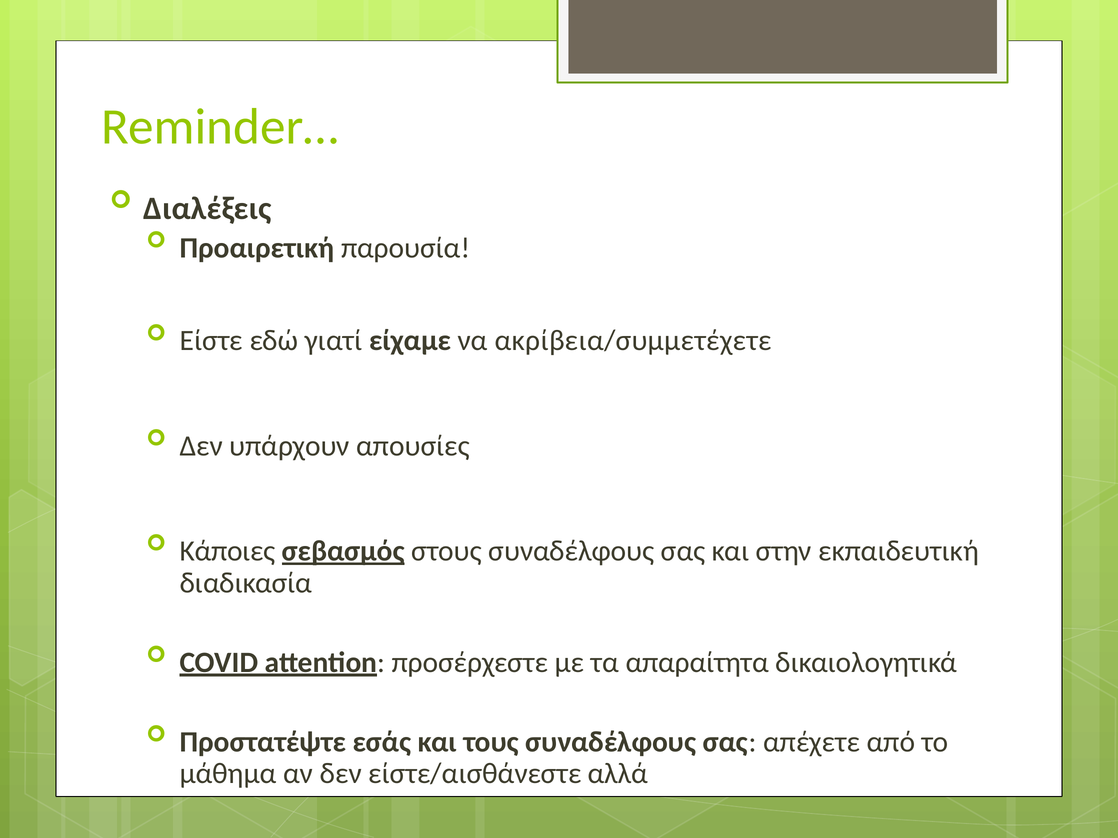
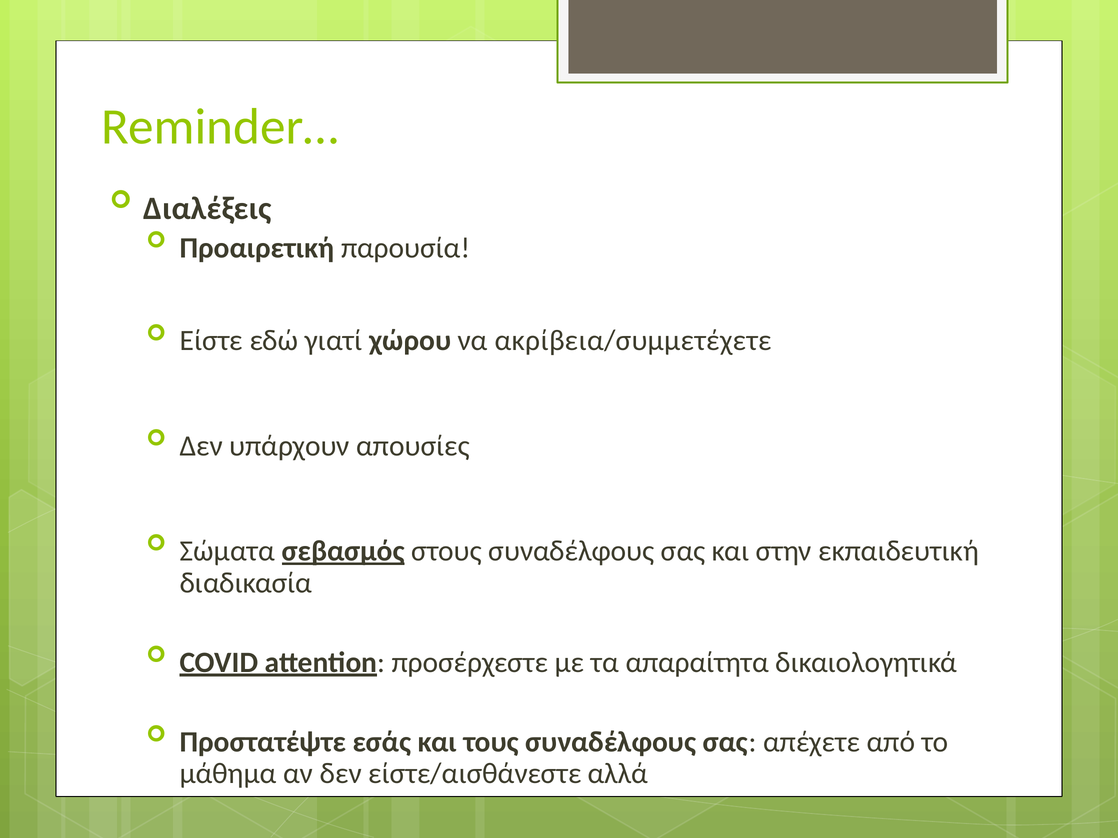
είχαμε: είχαμε -> χώρου (410, 341)
Κάποιες: Κάποιες -> Σώματα (227, 551)
